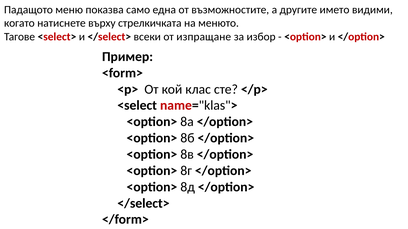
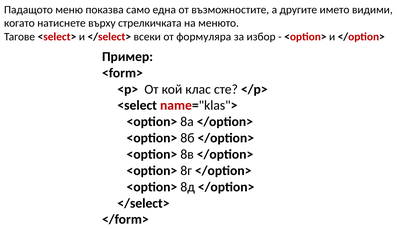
изпращане: изпращане -> формуляра (204, 37)
